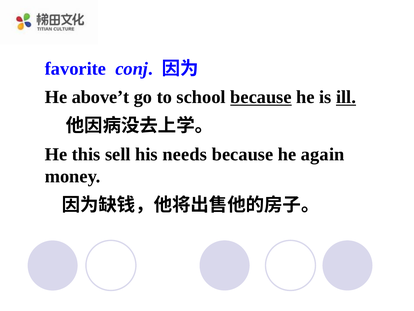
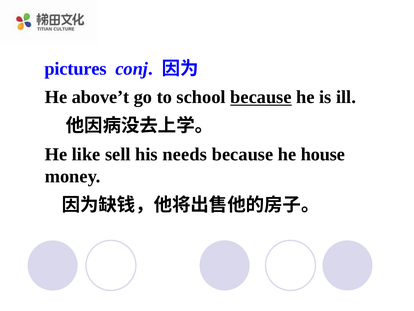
favorite: favorite -> pictures (76, 69)
ill underline: present -> none (346, 97)
this: this -> like (86, 154)
again: again -> house (323, 154)
